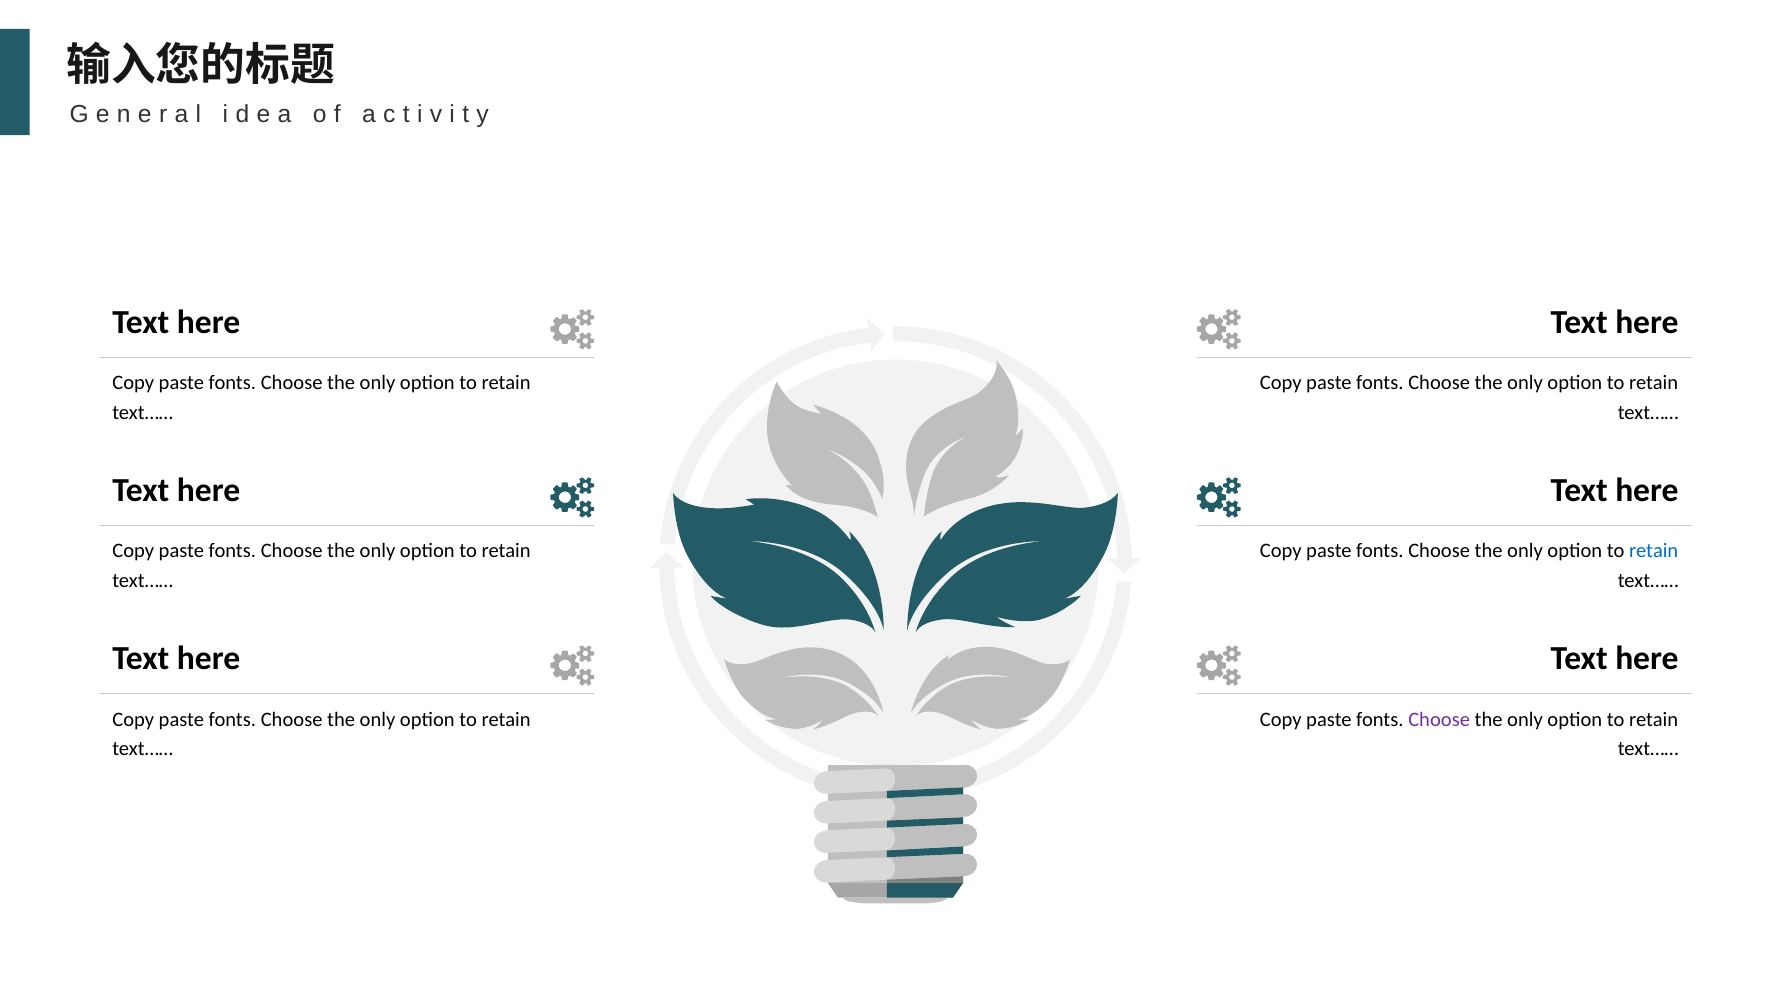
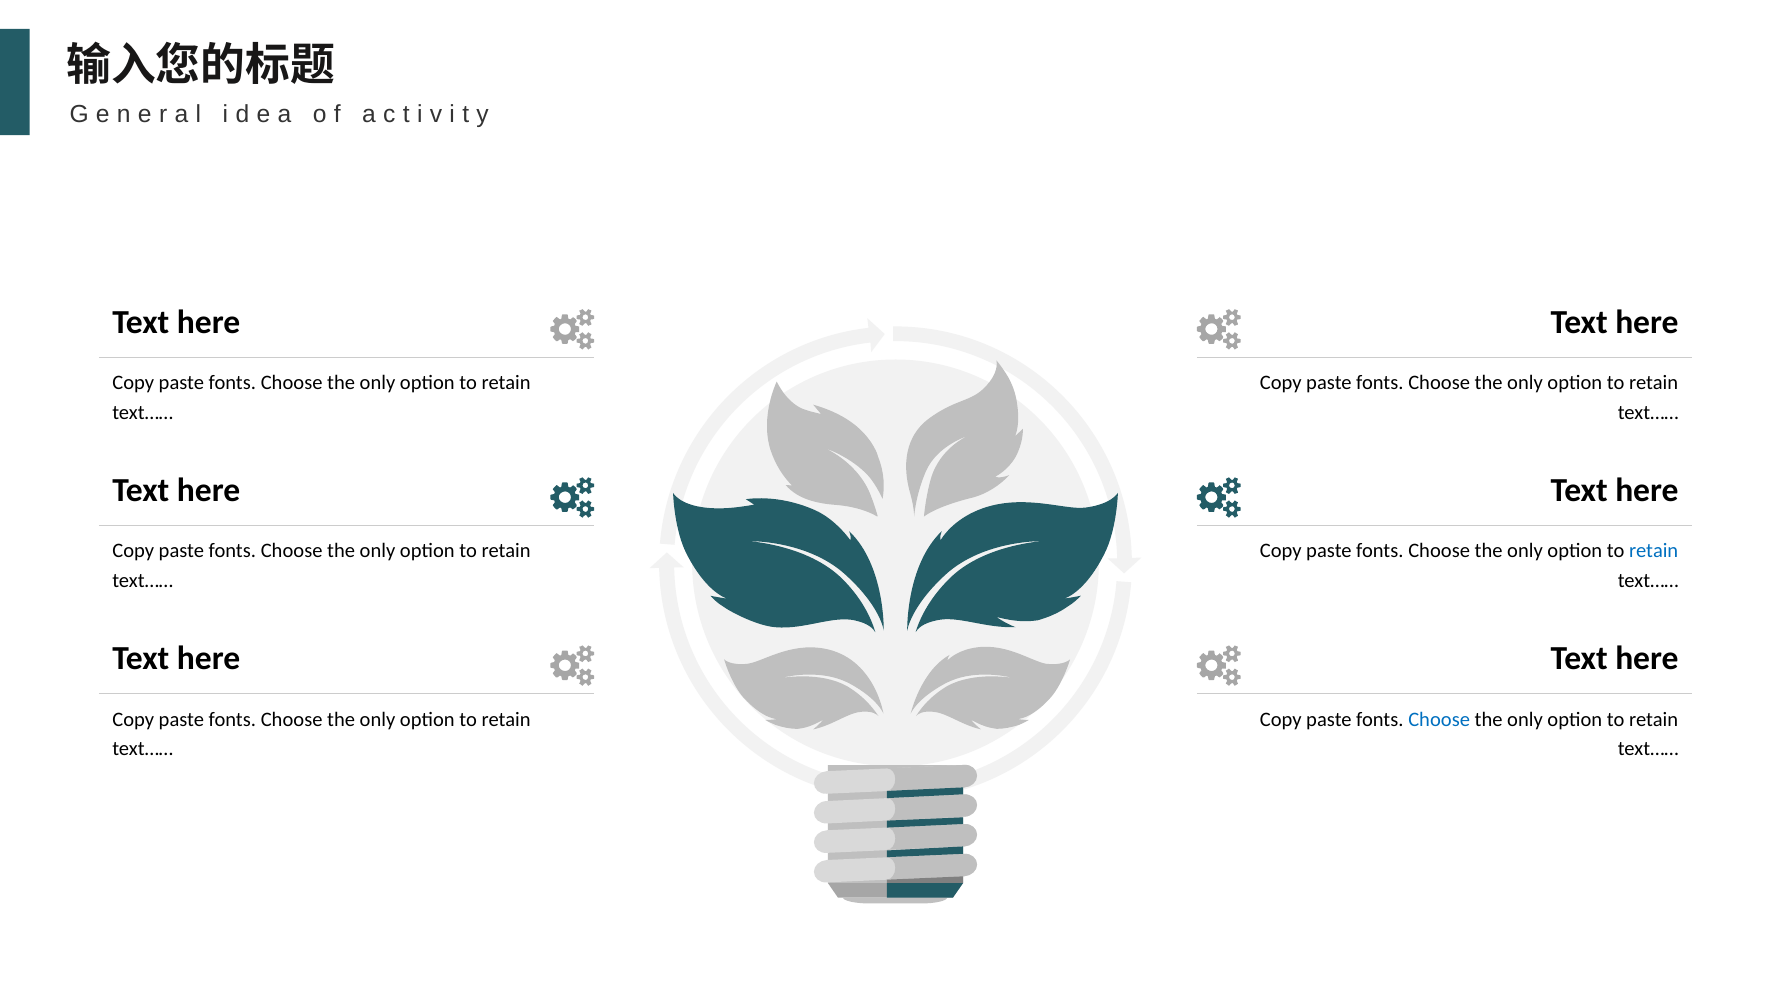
Choose colour: purple -> blue (1439, 719)
